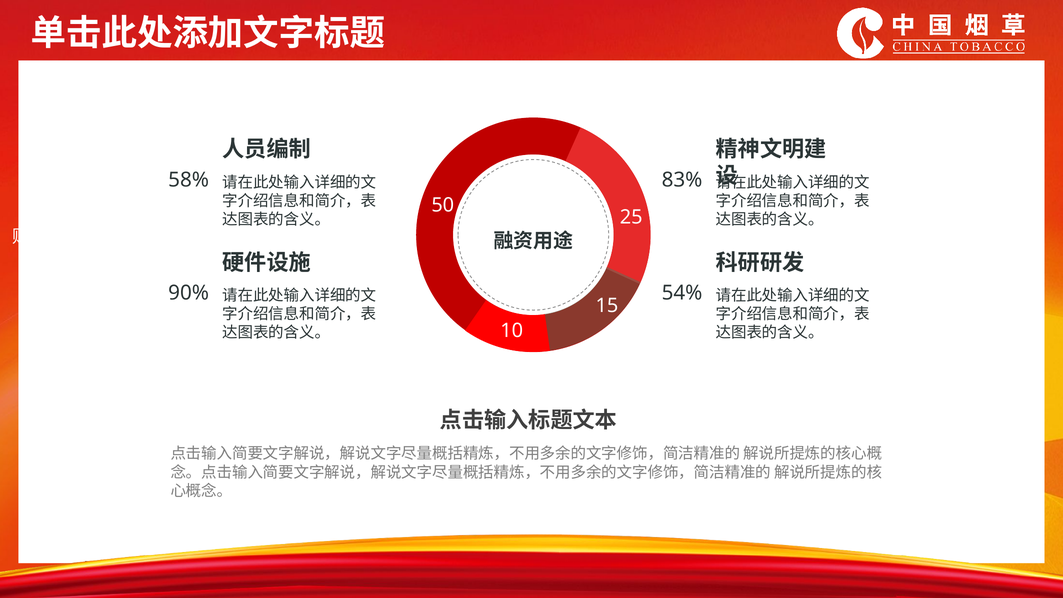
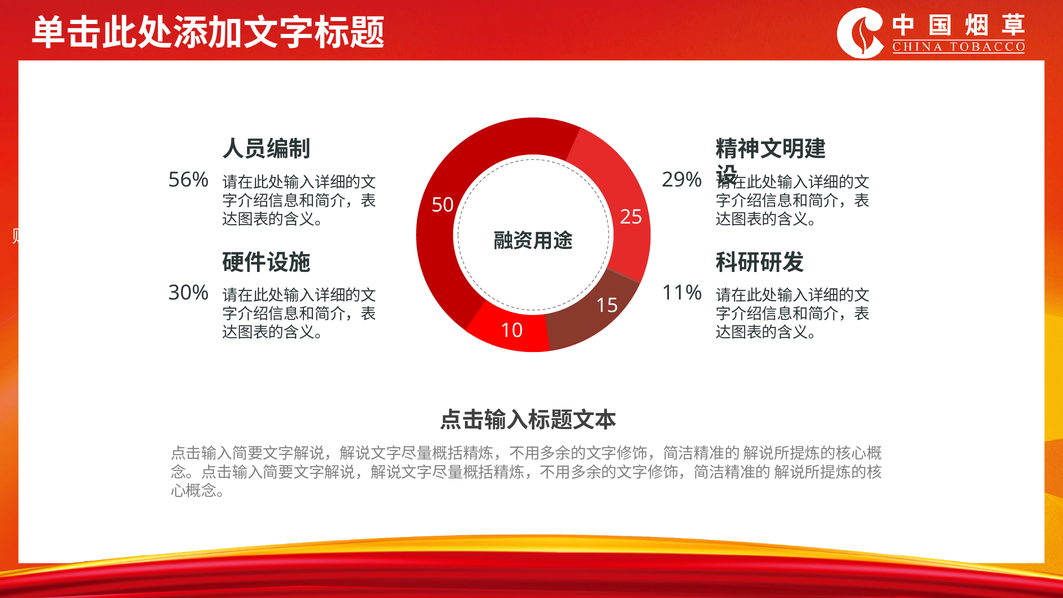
58%: 58% -> 56% (189, 180)
83%: 83% -> 29% (682, 180)
90%: 90% -> 30% (189, 293)
54%: 54% -> 11% (682, 293)
